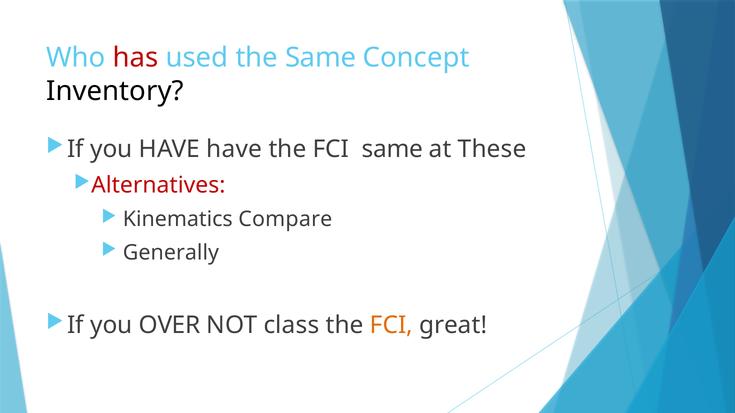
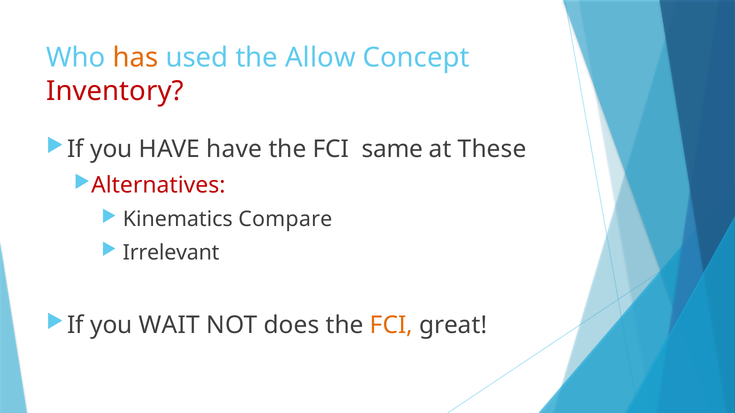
has colour: red -> orange (136, 58)
the Same: Same -> Allow (320, 58)
Inventory colour: black -> red (115, 91)
Generally: Generally -> Irrelevant (171, 253)
OVER: OVER -> WAIT (169, 326)
class: class -> does (291, 326)
